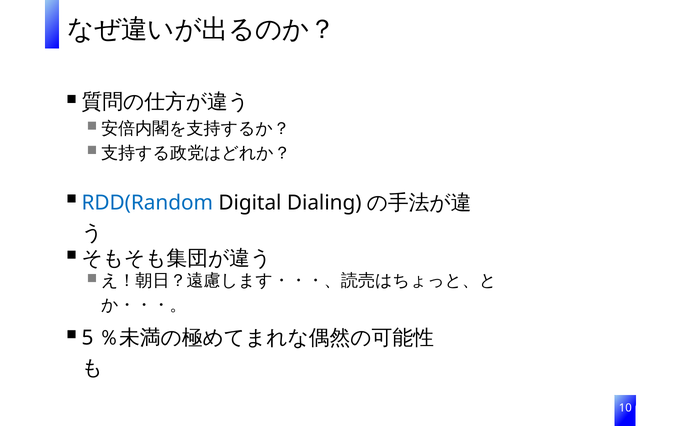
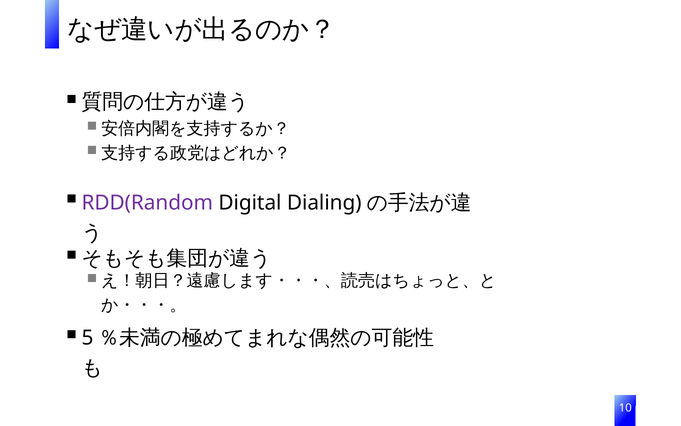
RDD(Random colour: blue -> purple (147, 203)
